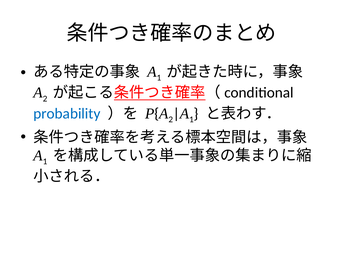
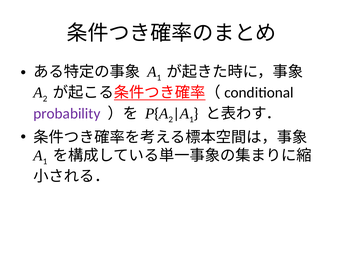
probability colour: blue -> purple (67, 114)
